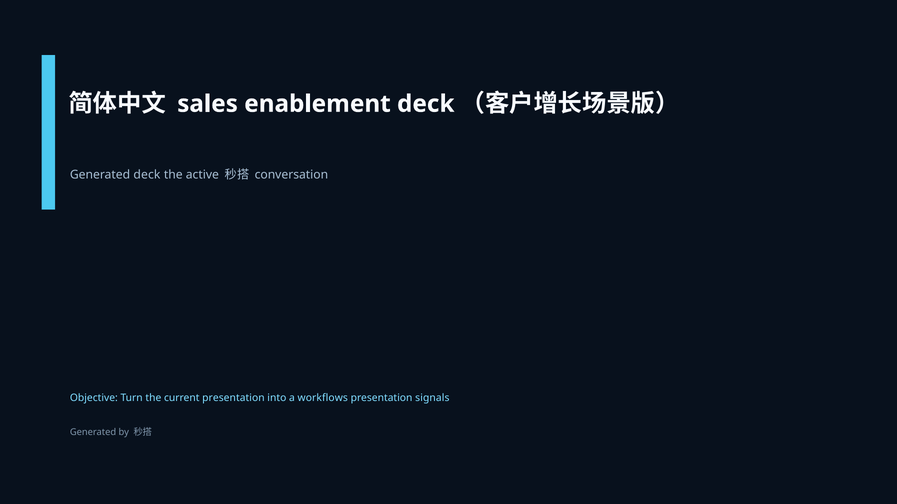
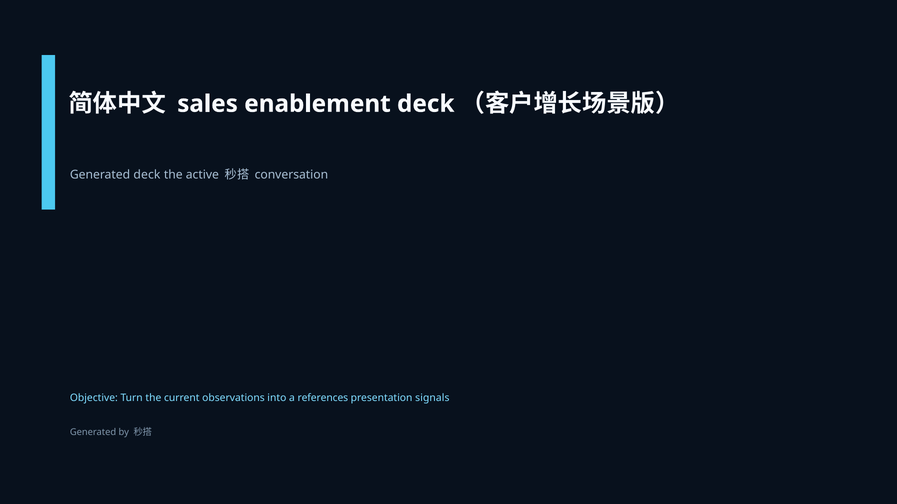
current presentation: presentation -> observations (233, 398)
workflows: workflows -> references (323, 398)
